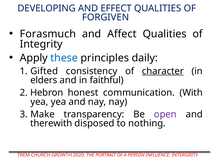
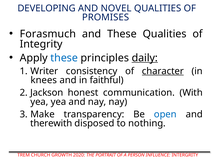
EFFECT: EFFECT -> NOVEL (116, 8)
FORGIVEN: FORGIVEN -> PROMISES (106, 17)
and Affect: Affect -> These (122, 34)
daily underline: none -> present (145, 58)
Gifted: Gifted -> Writer (44, 71)
elders: elders -> knees (44, 80)
Hebron: Hebron -> Jackson (47, 93)
open colour: purple -> blue (165, 114)
